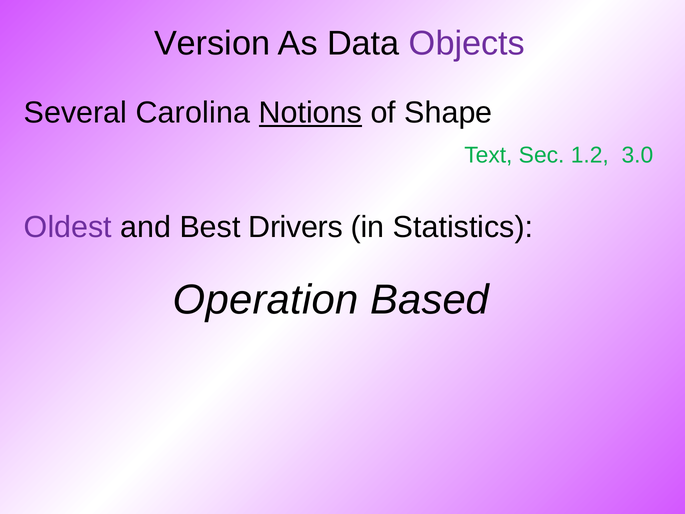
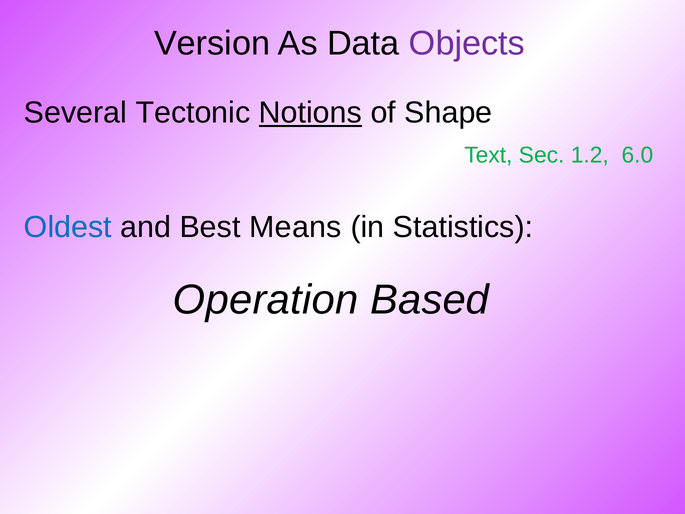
Carolina: Carolina -> Tectonic (193, 113)
3.0: 3.0 -> 6.0 (637, 155)
Oldest colour: purple -> blue (68, 227)
Drivers: Drivers -> Means (295, 227)
